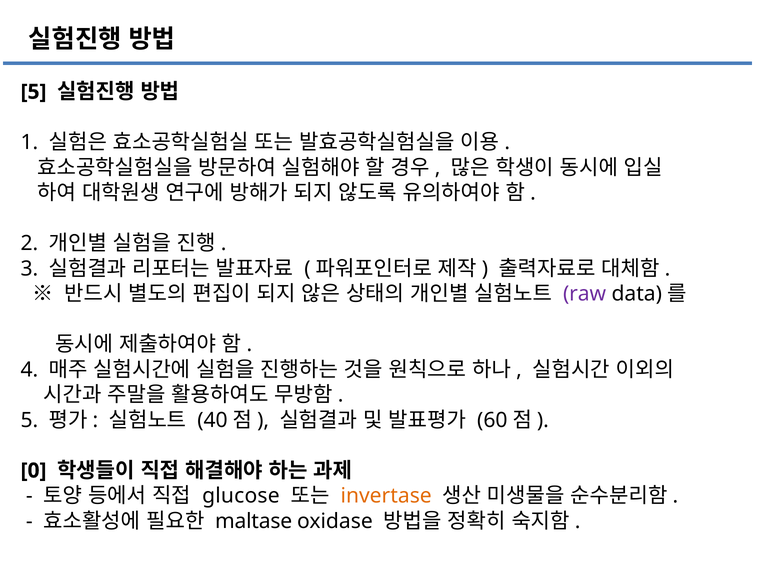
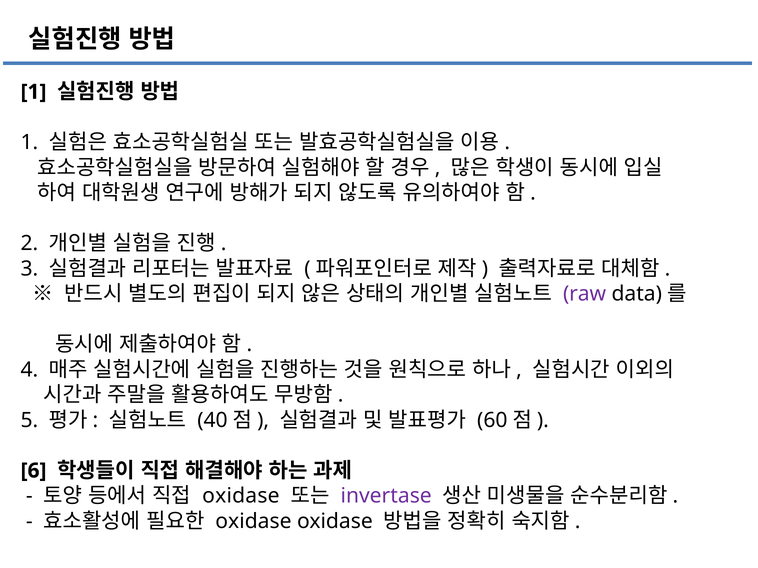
5: 5 -> 1 (34, 92)
0: 0 -> 6 (34, 471)
glucose: glucose -> oxidase (241, 496)
invertase colour: orange -> purple (386, 496)
maltase: maltase -> oxidase (253, 522)
